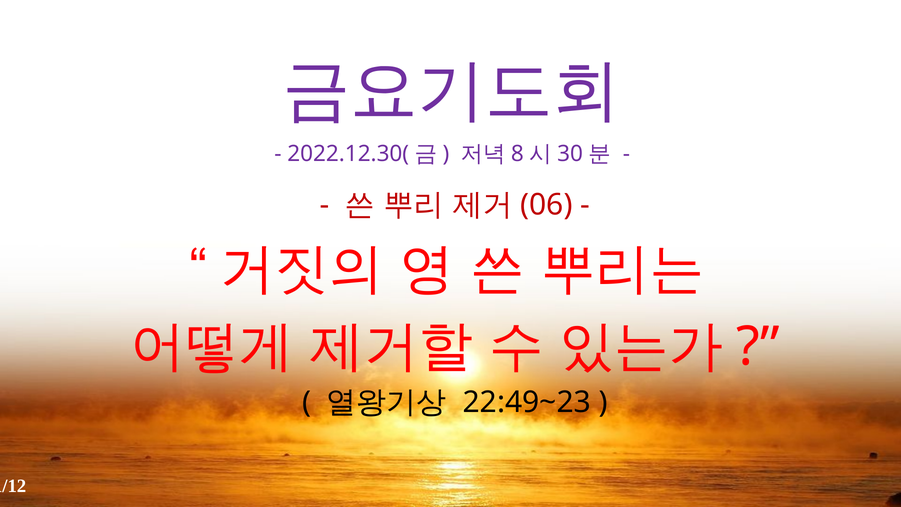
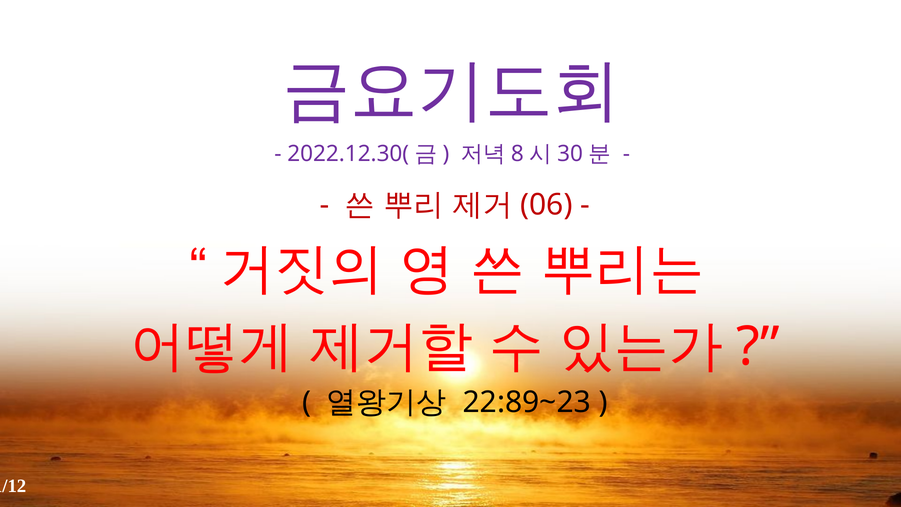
22:49~23: 22:49~23 -> 22:89~23 (527, 402)
